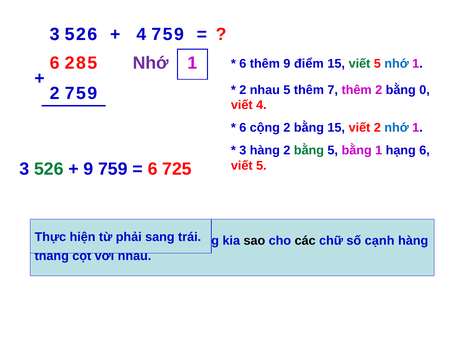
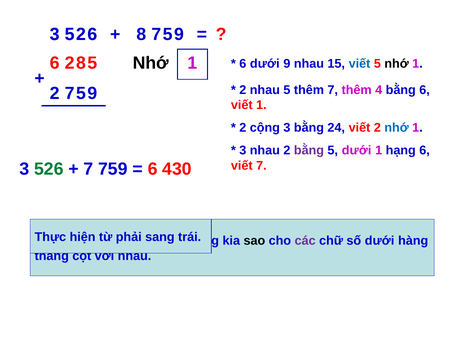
4: 4 -> 8 (141, 34)
Nhớ colour: purple -> black (151, 63)
6 thêm: thêm -> dưới (265, 64)
9 điểm: điểm -> nhau (309, 64)
viết colour: green -> blue (360, 64)
nhớ colour: blue -> black (397, 64)
thêm 2: 2 -> 4 (379, 90)
bằng 0: 0 -> 6 (425, 90)
viết 4: 4 -> 1 (261, 105)
6: 6 -> 2 (243, 128)
cộng 2: 2 -> 3 (287, 128)
bằng 15: 15 -> 24 (336, 128)
3 hàng: hàng -> nhau (265, 150)
bằng colour: green -> purple (309, 150)
5 bằng: bằng -> dưới (357, 150)
5: 5 -> 7 (261, 165)
9: 9 -> 7 (88, 169)
725: 725 -> 430 (177, 169)
các colour: black -> purple (305, 241)
số cạnh: cạnh -> dưới (380, 241)
